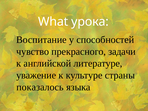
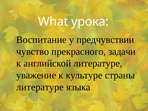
способностей: способностей -> предчувствии (105, 40)
показалось: показалось -> литературе (40, 87)
